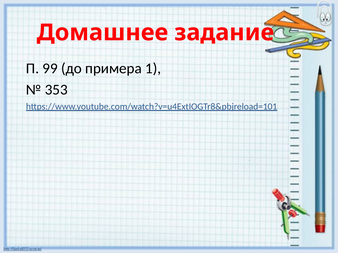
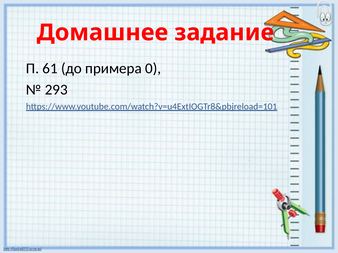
99: 99 -> 61 (50, 69)
1: 1 -> 0 (153, 69)
353: 353 -> 293 (56, 90)
